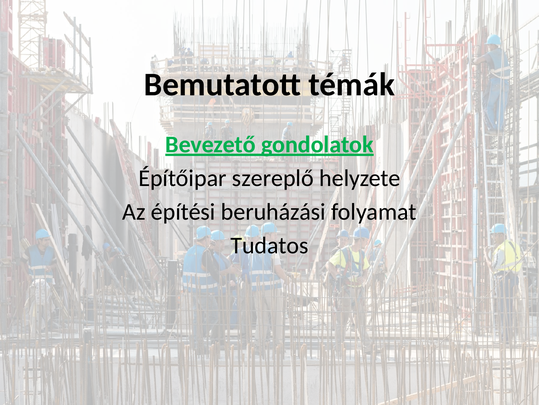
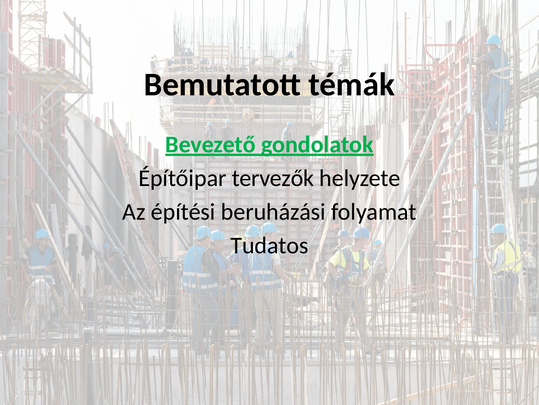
szereplő: szereplő -> tervezők (273, 178)
